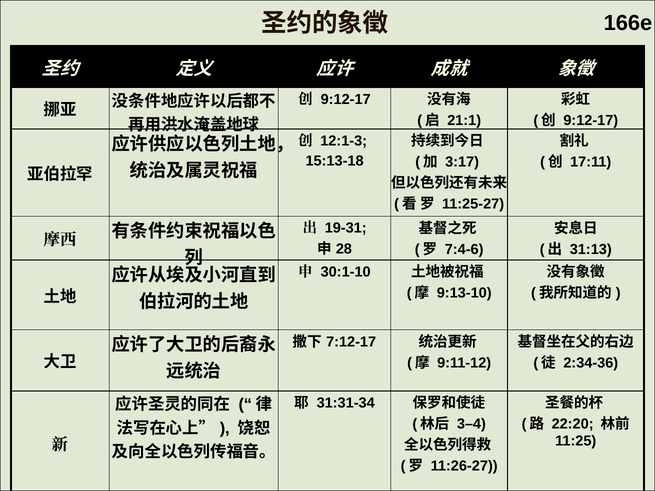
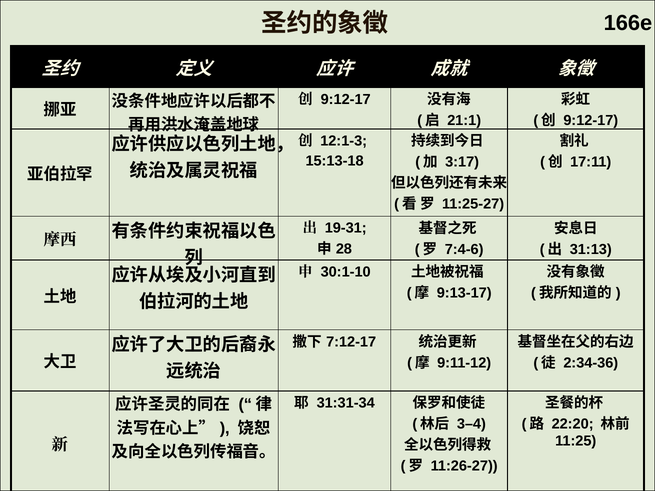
9:13-10: 9:13-10 -> 9:13-17 (464, 293)
